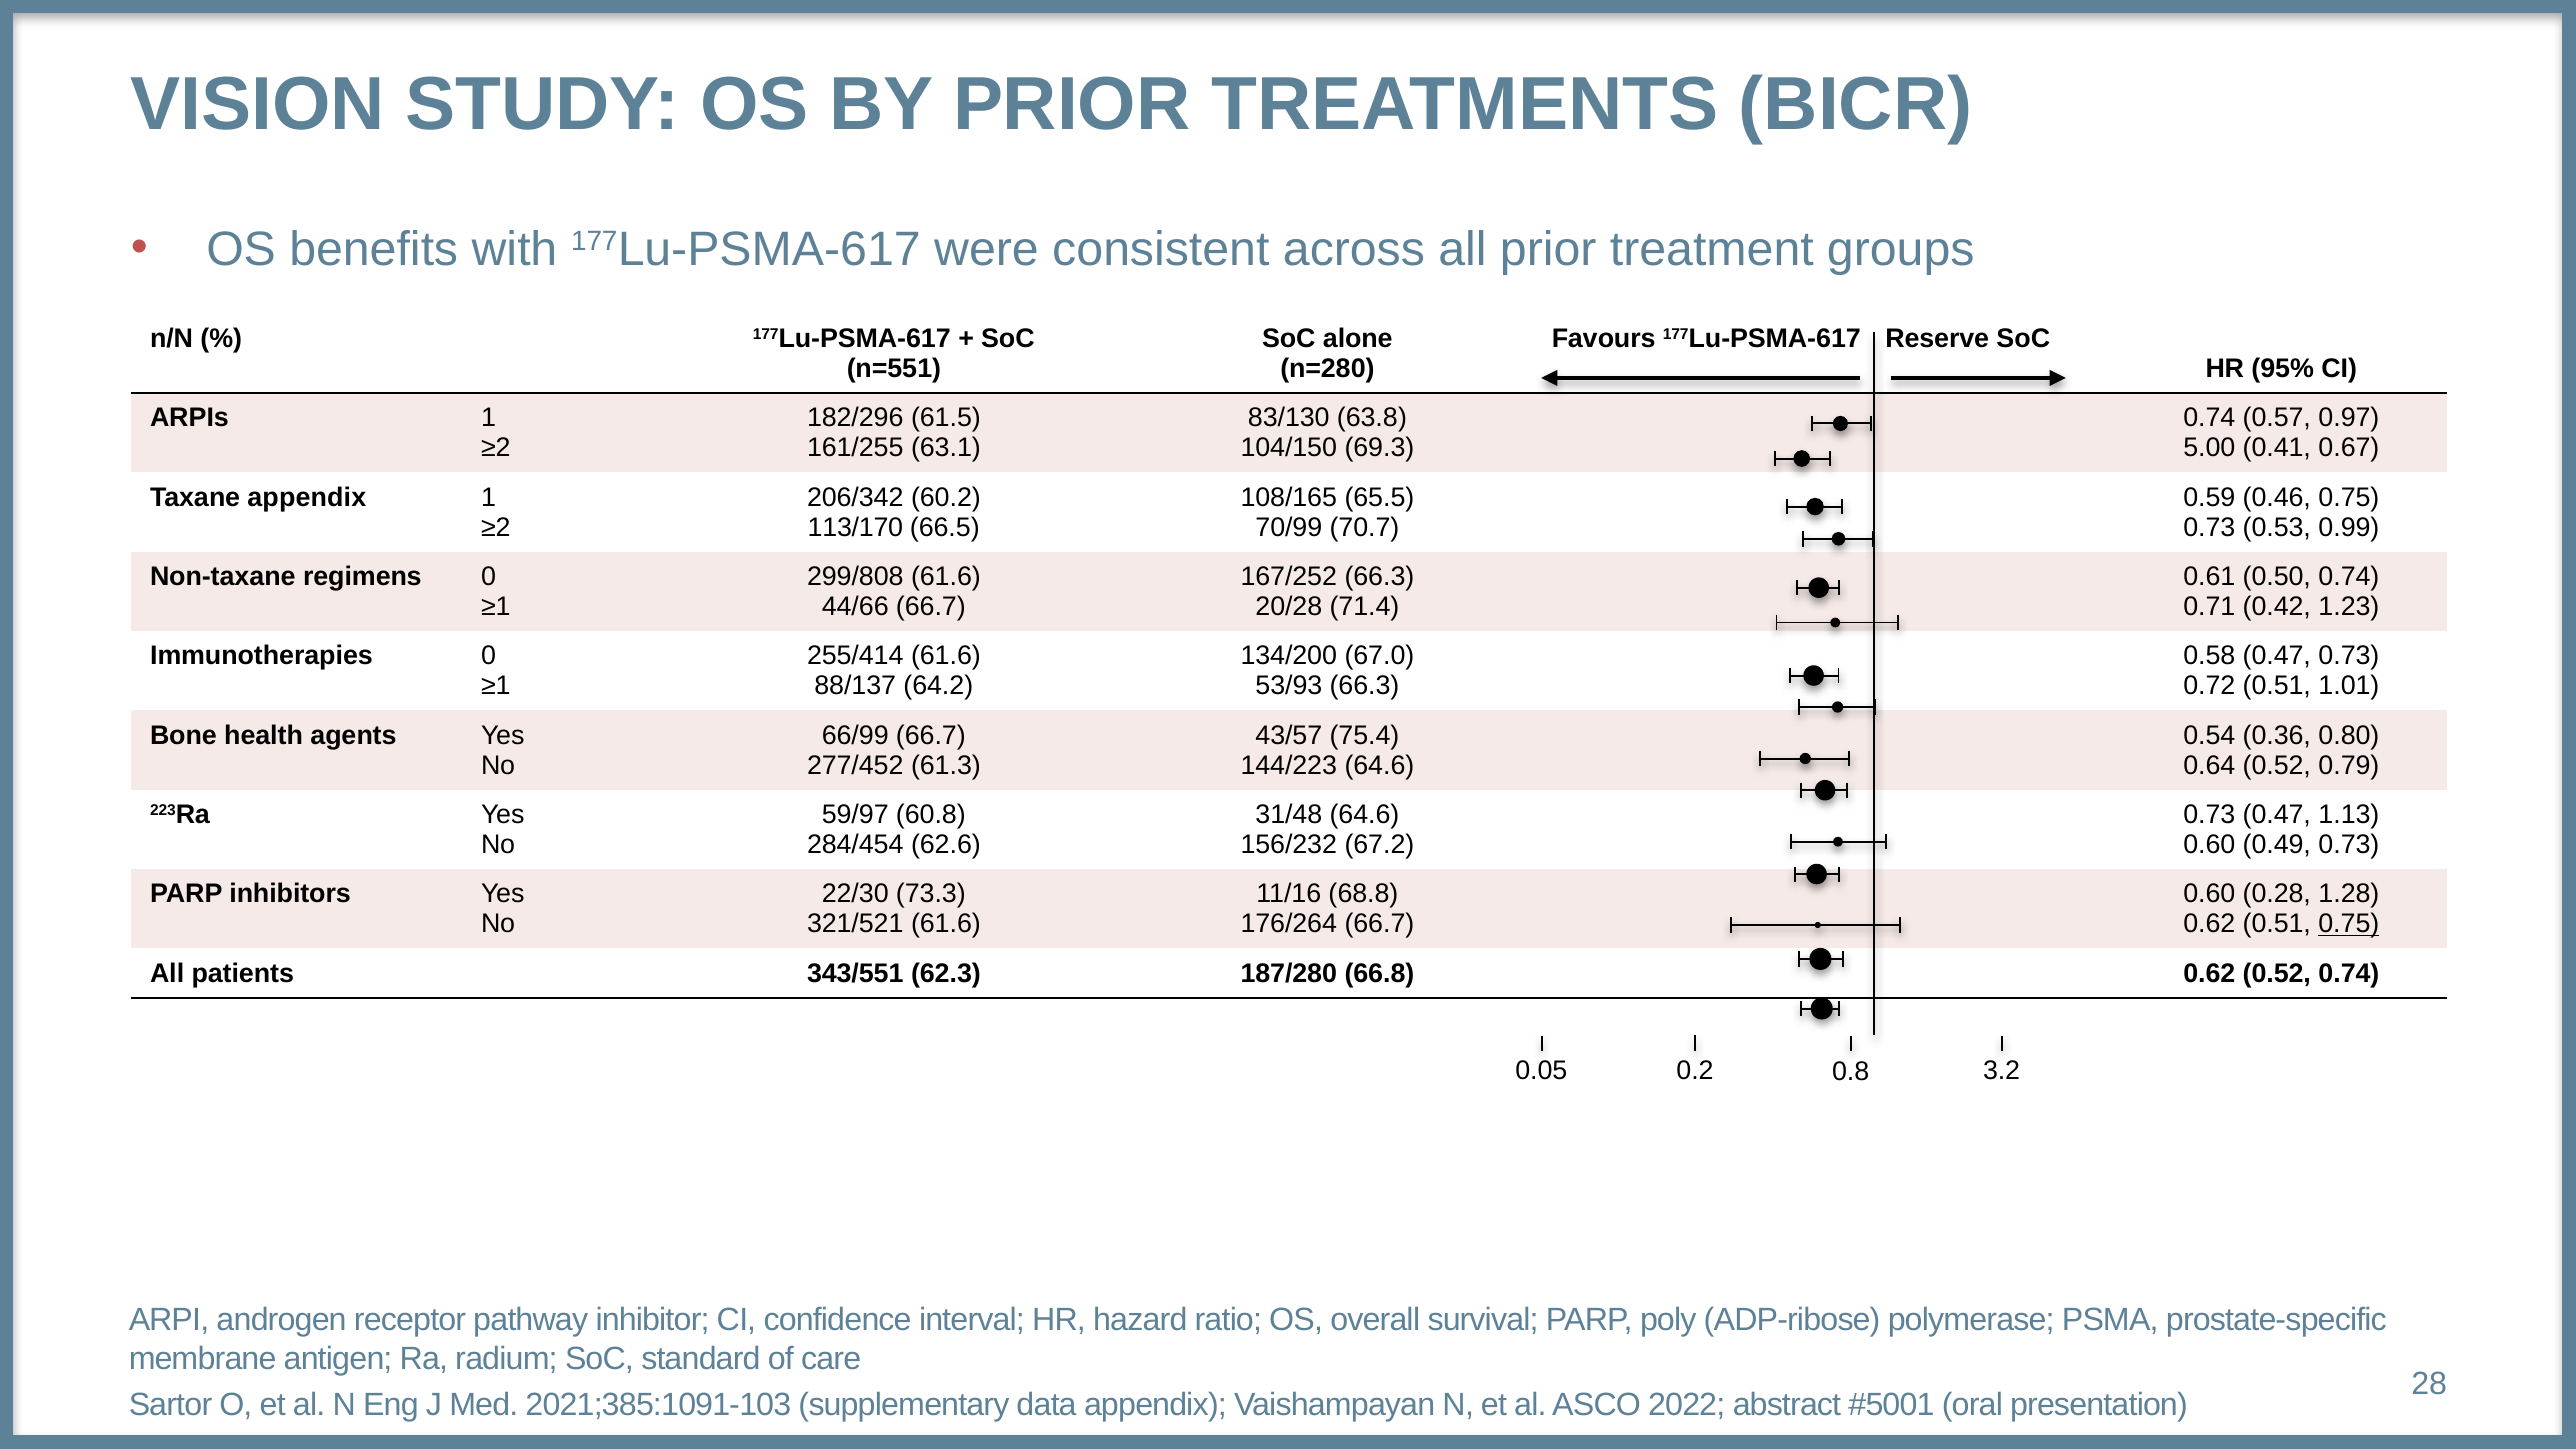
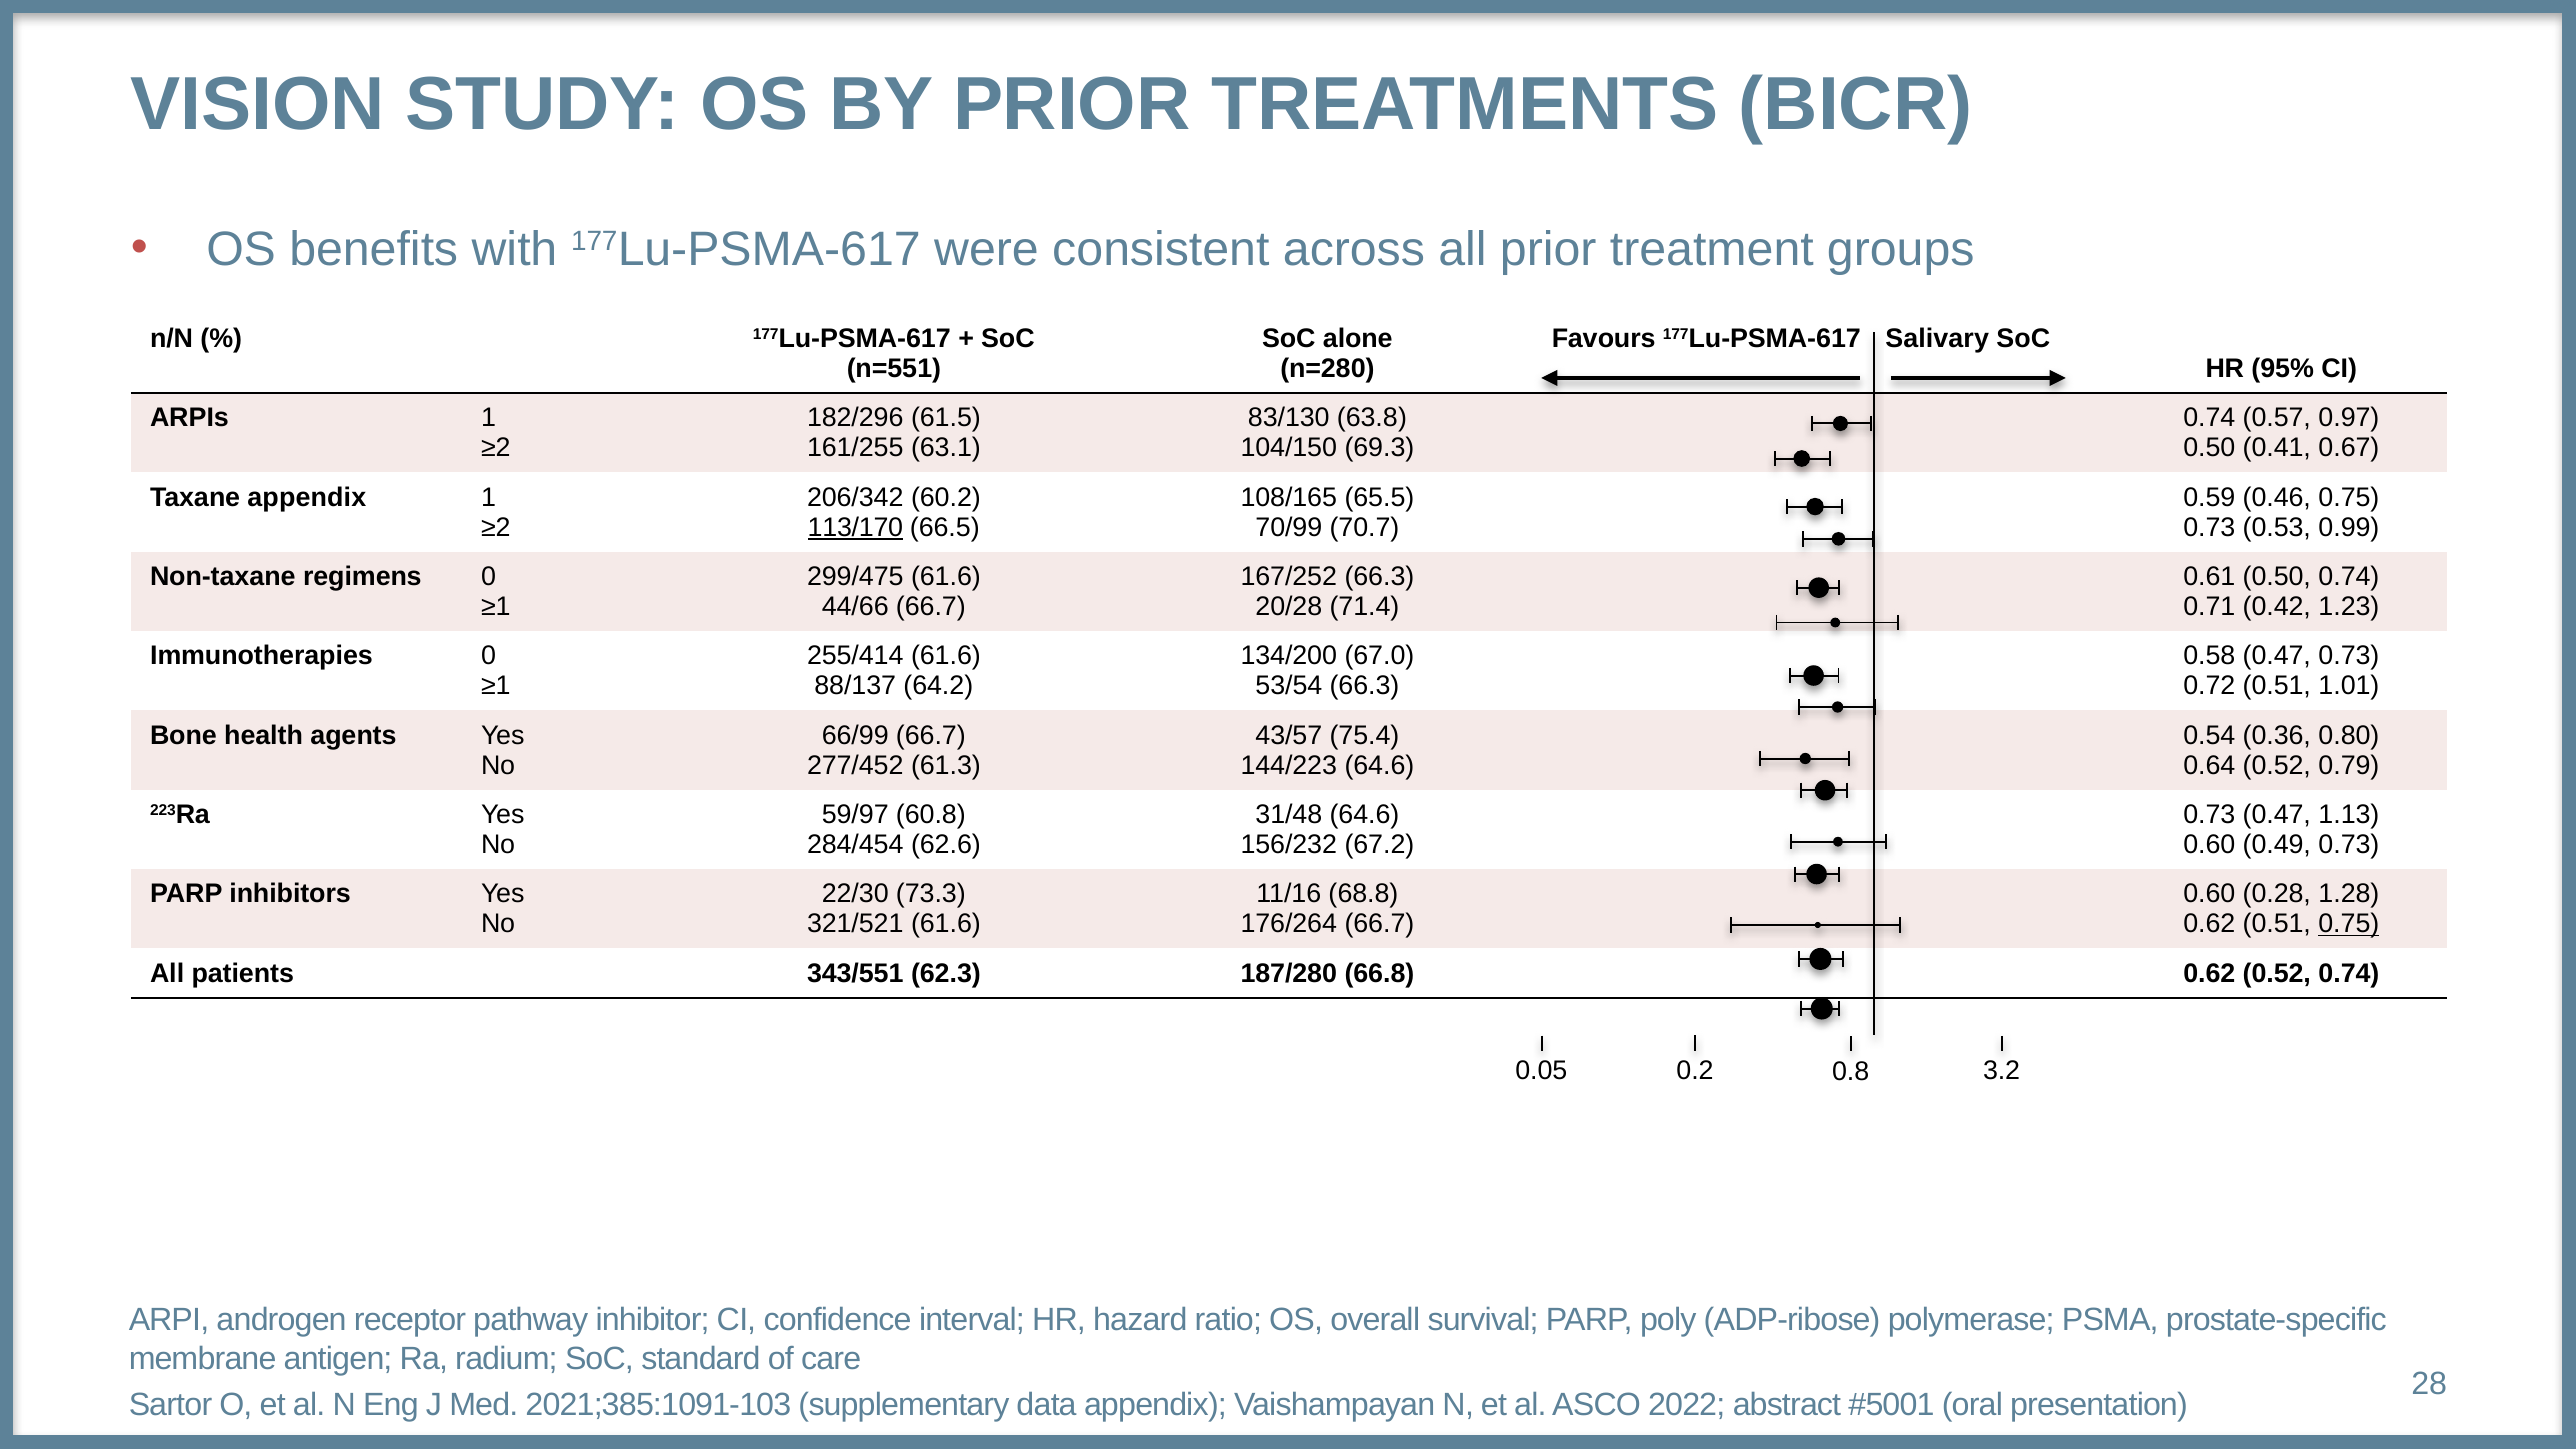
Reserve: Reserve -> Salivary (1937, 339)
5.00: 5.00 -> 0.50 (2209, 448)
113/170 underline: none -> present (855, 527)
299/808: 299/808 -> 299/475 (855, 577)
53/93: 53/93 -> 53/54 (1289, 686)
